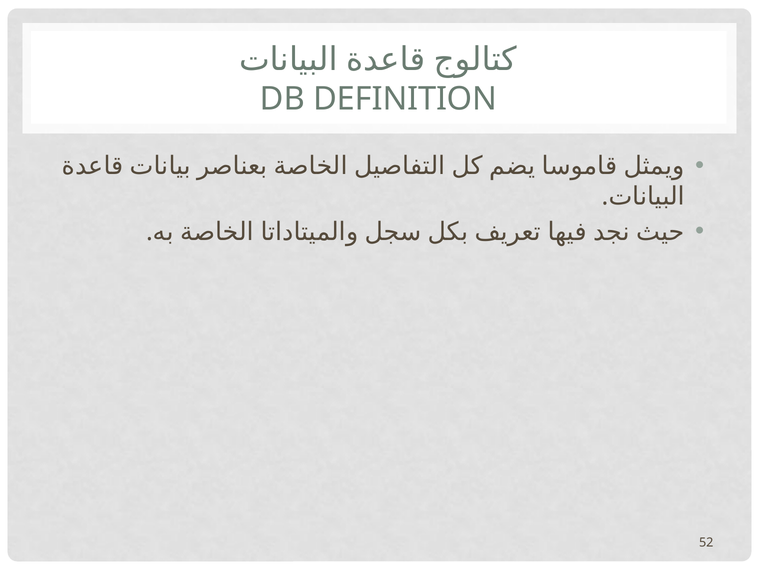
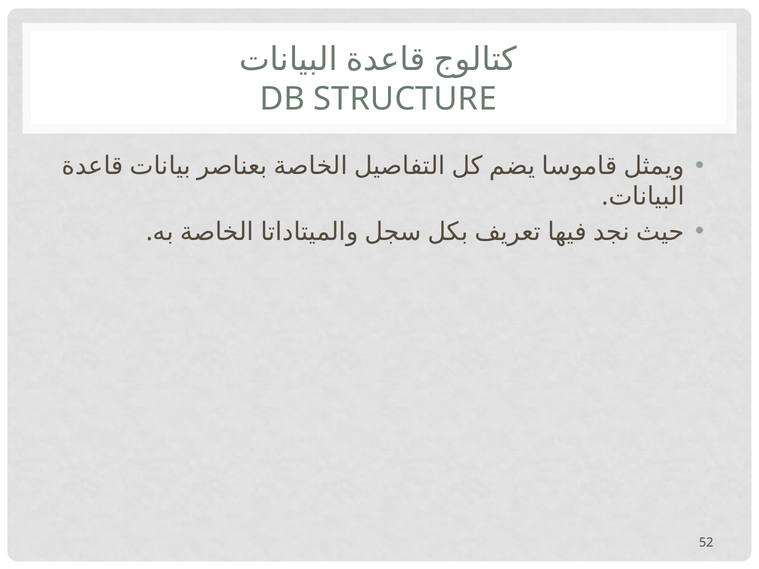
DEFINITION: DEFINITION -> STRUCTURE (405, 99)
